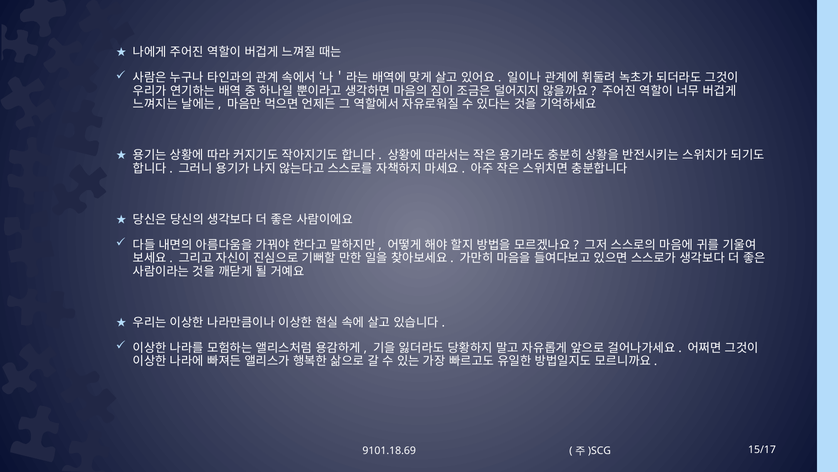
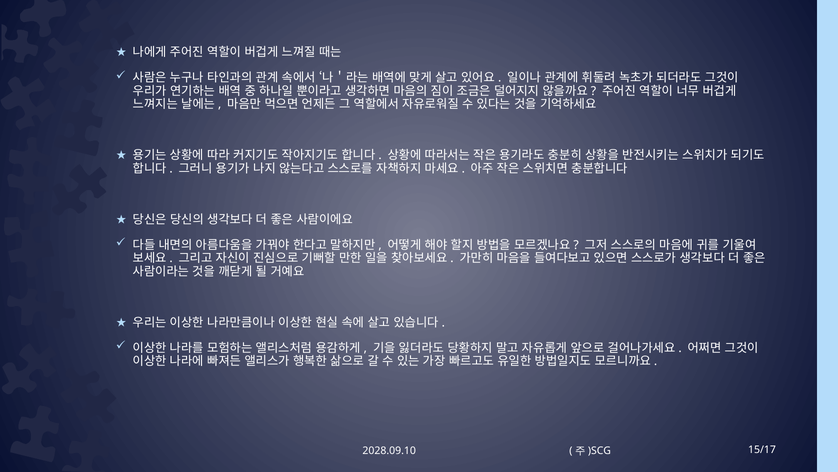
9101.18.69: 9101.18.69 -> 2028.09.10 (389, 450)
